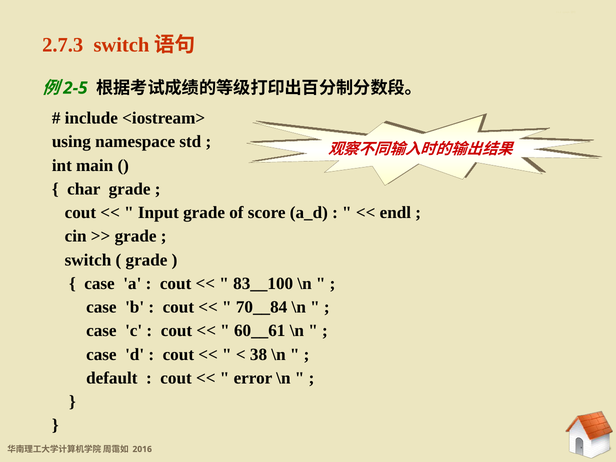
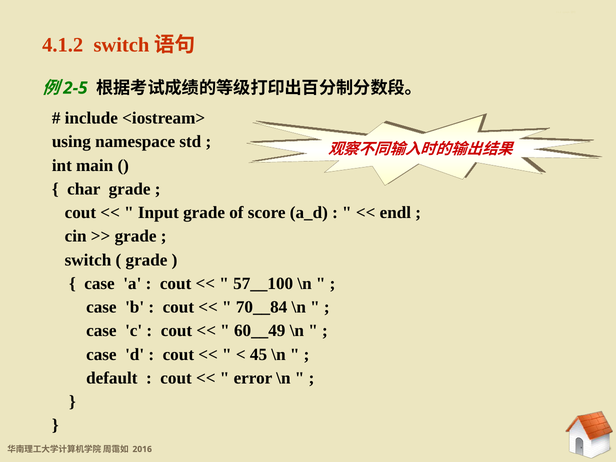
2.7.3: 2.7.3 -> 4.1.2 (63, 45)
83__100: 83__100 -> 57__100 (263, 284)
60__61: 60__61 -> 60__49 (260, 331)
38: 38 -> 45 (259, 354)
